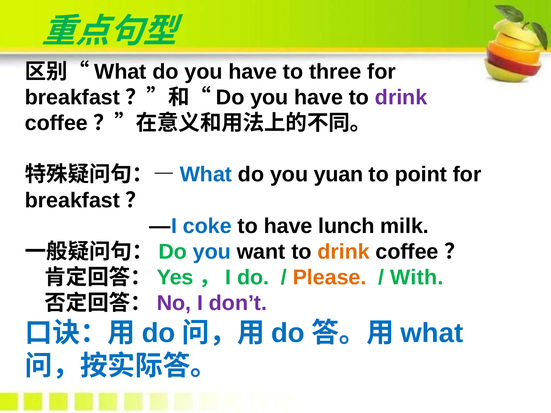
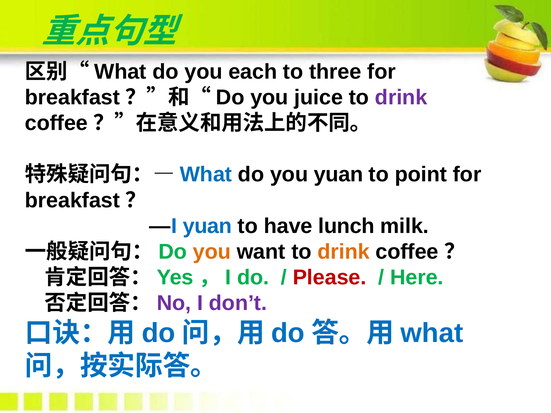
have: have -> each (253, 72)
have: have -> juice (319, 97)
—I coke: coke -> yuan (207, 226)
you colour: blue -> orange (212, 252)
Please colour: orange -> red (330, 278)
With: With -> Here (417, 278)
